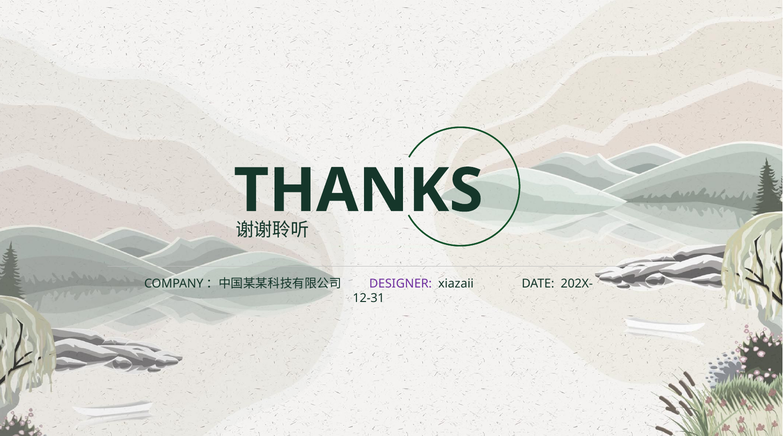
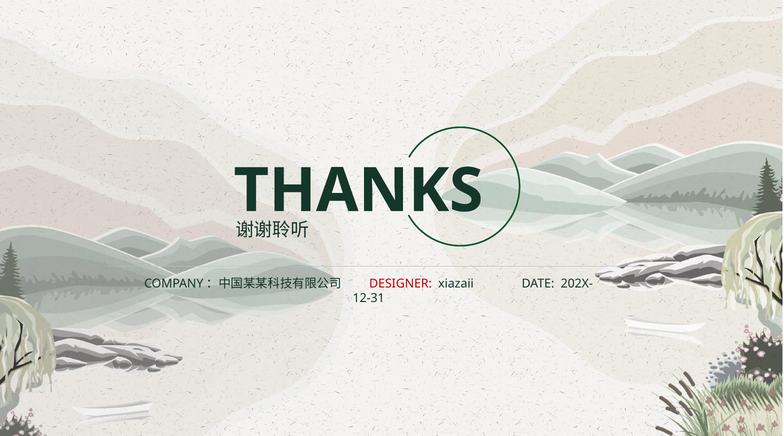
DESIGNER colour: purple -> red (401, 283)
